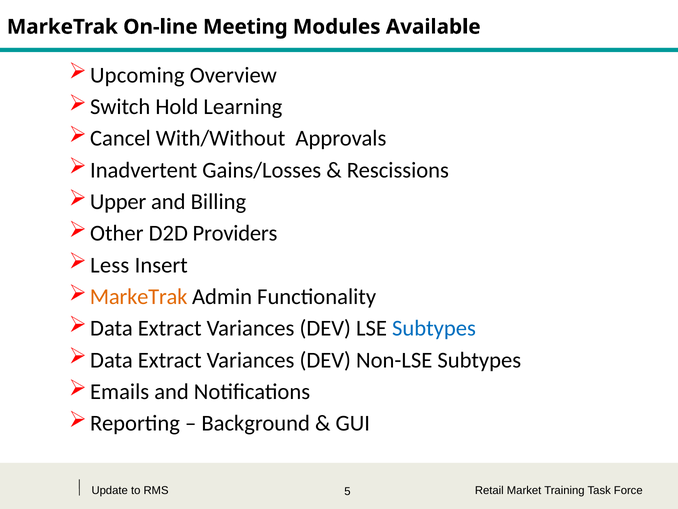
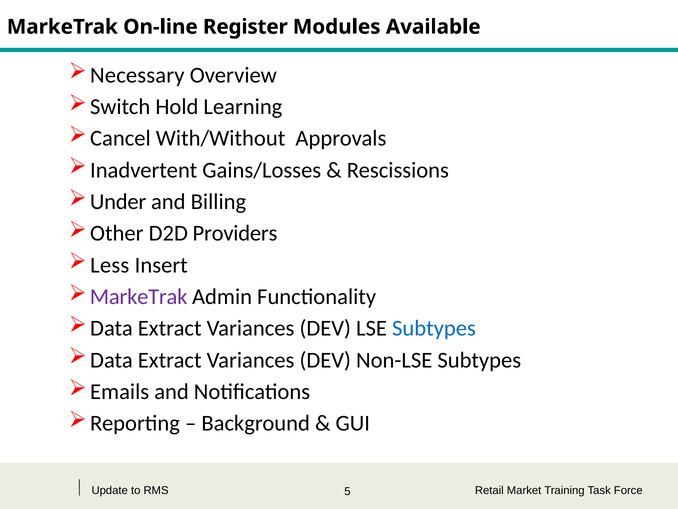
Meeting: Meeting -> Register (245, 27)
Upcoming: Upcoming -> Necessary (137, 75)
Upper: Upper -> Under (118, 202)
MarkeTrak colour: orange -> purple (139, 296)
